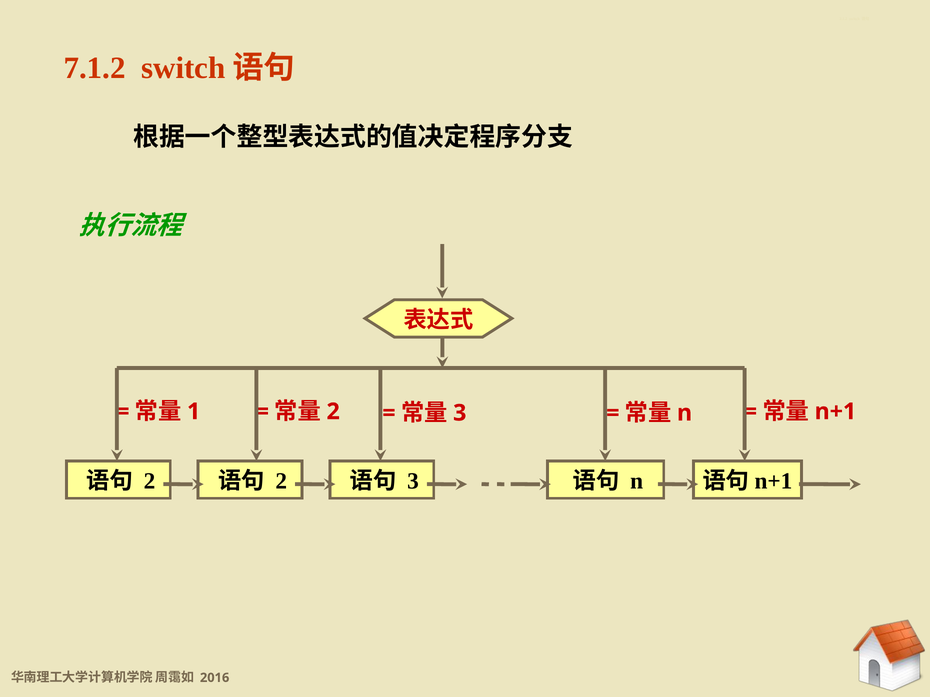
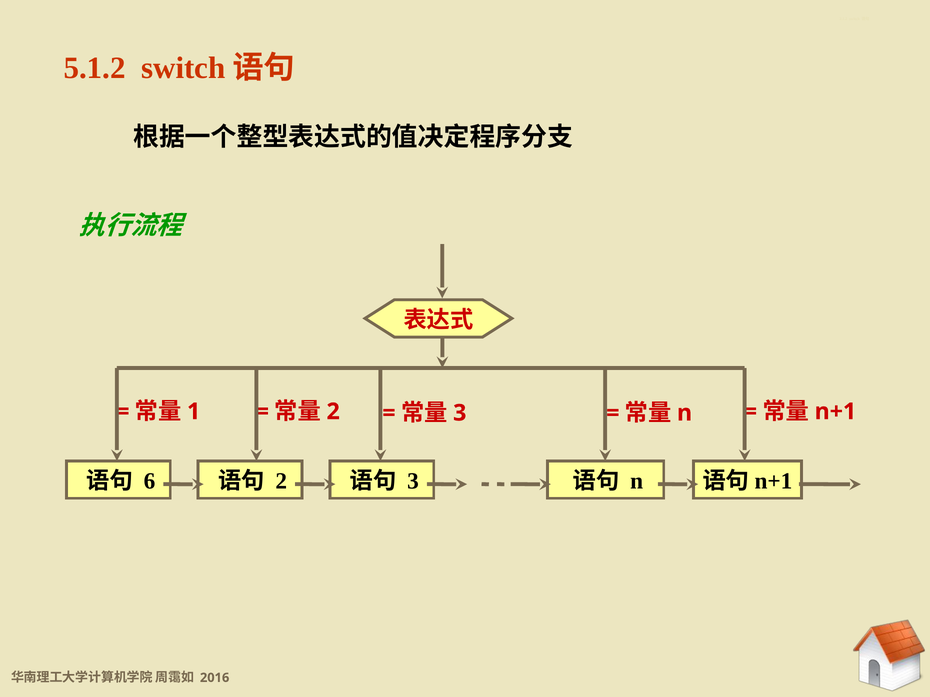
7.1.2: 7.1.2 -> 5.1.2 (95, 68)
2: 2 -> 6 (150, 482)
